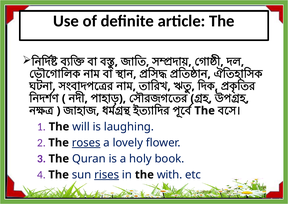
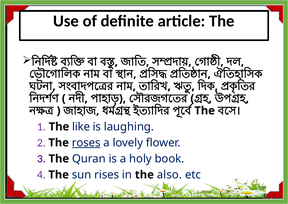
will: will -> like (81, 127)
rises underline: present -> none (107, 175)
with: with -> also (169, 175)
